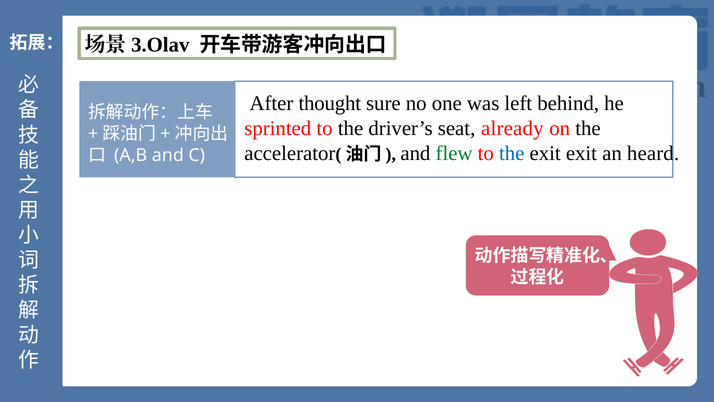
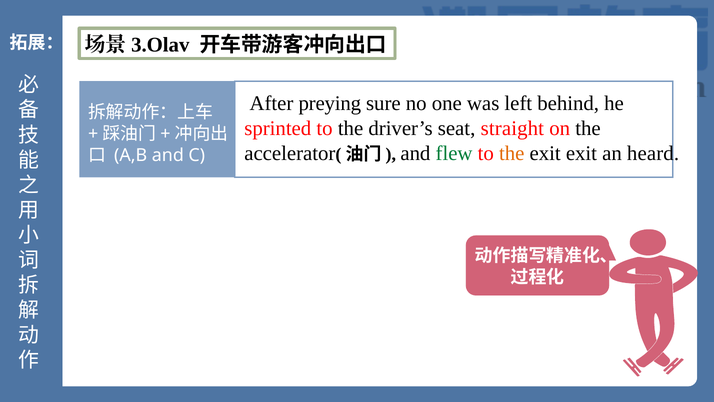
thought: thought -> preying (330, 103)
already: already -> straight (512, 128)
the colour: blue -> orange (512, 153)
